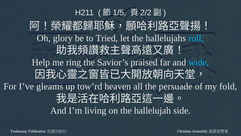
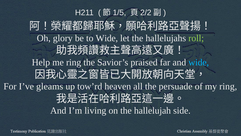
to Tried: Tried -> Wide (107, 38)
roll colour: light blue -> light green (196, 38)
my fold: fold -> ring (228, 86)
